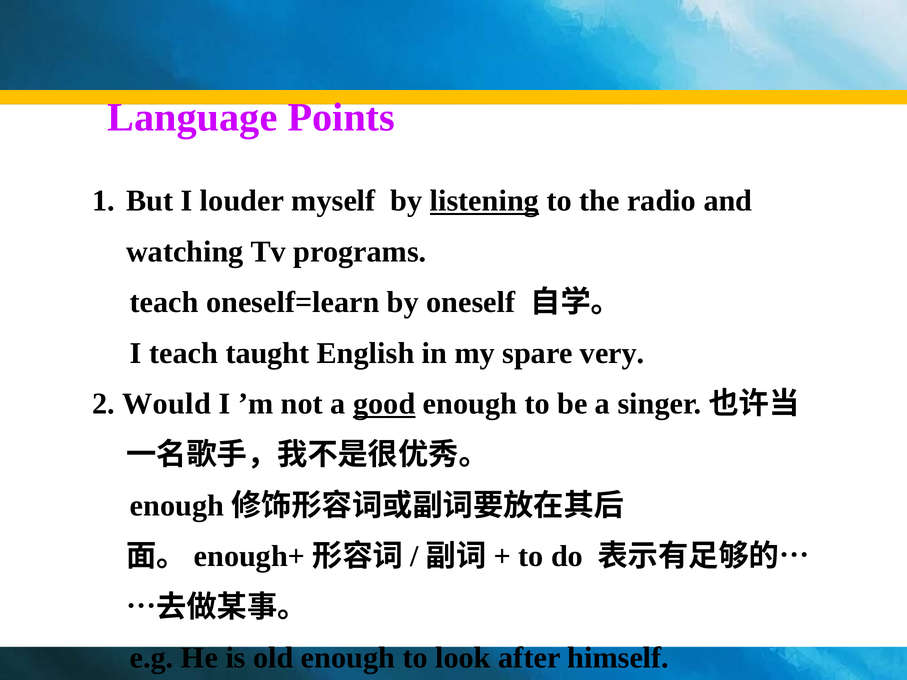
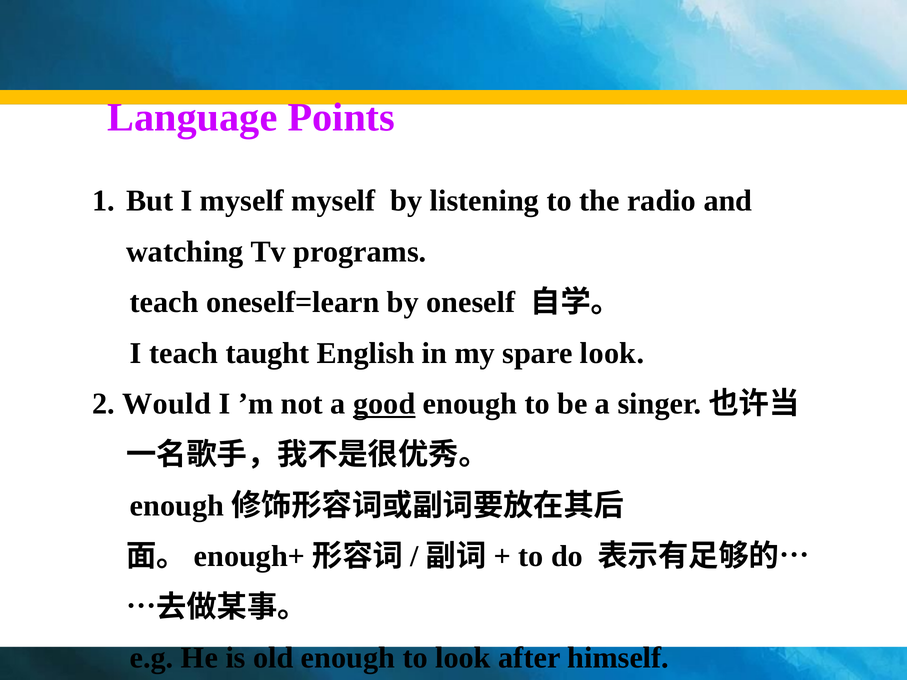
I louder: louder -> myself (242, 201)
listening underline: present -> none (484, 201)
spare very: very -> look (612, 353)
